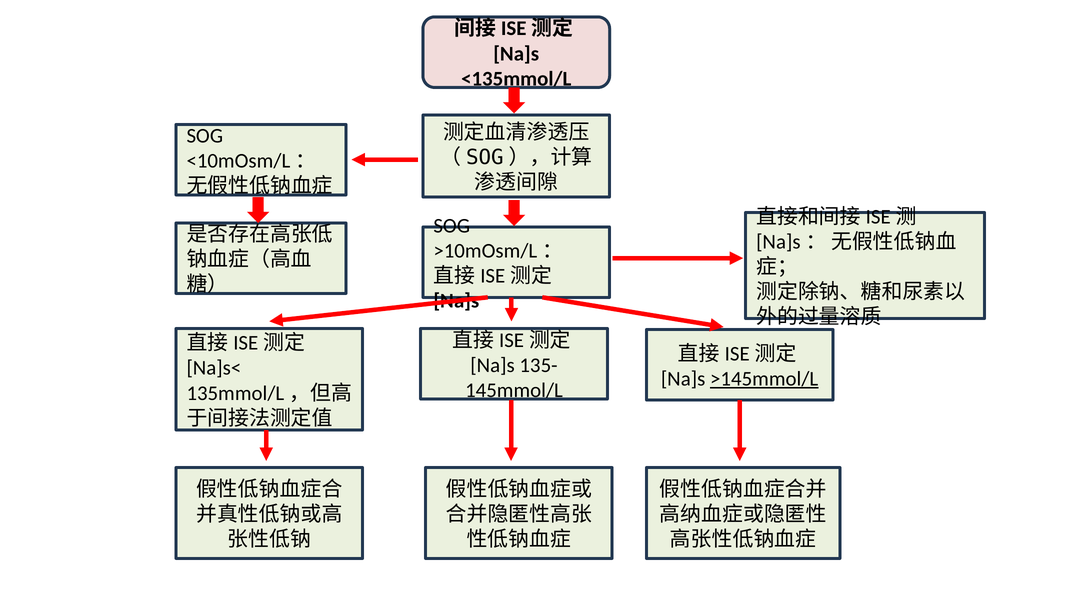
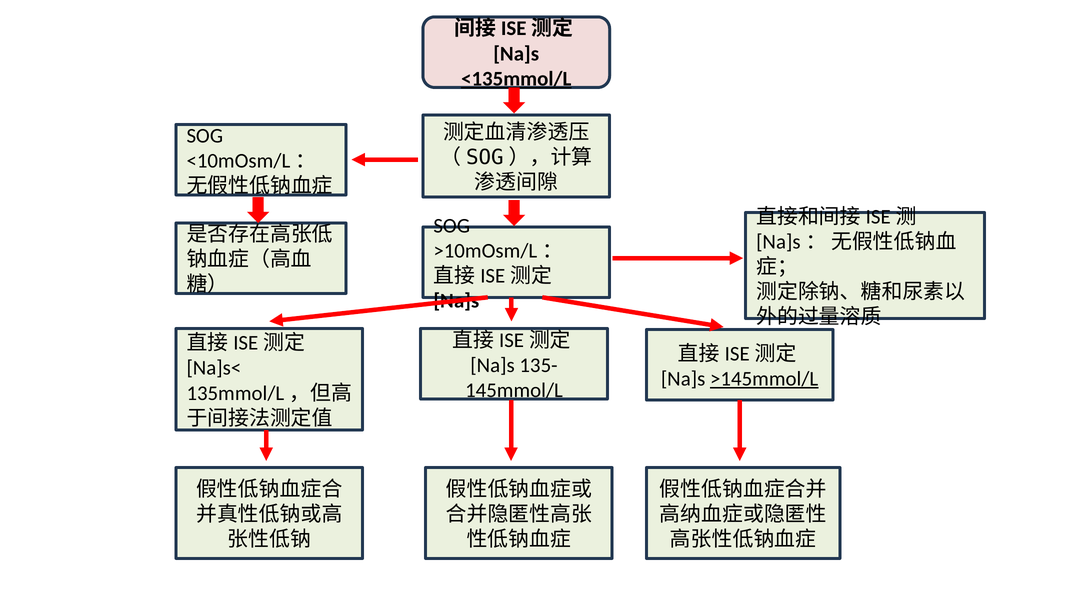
<135mmol/L underline: none -> present (516, 79)
